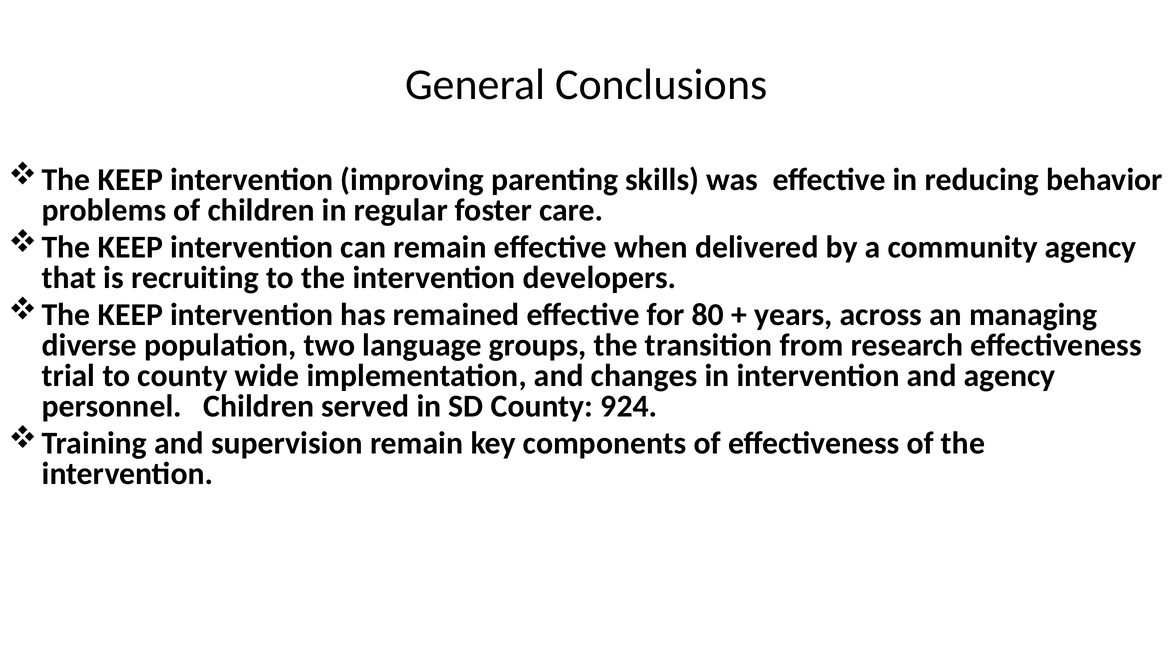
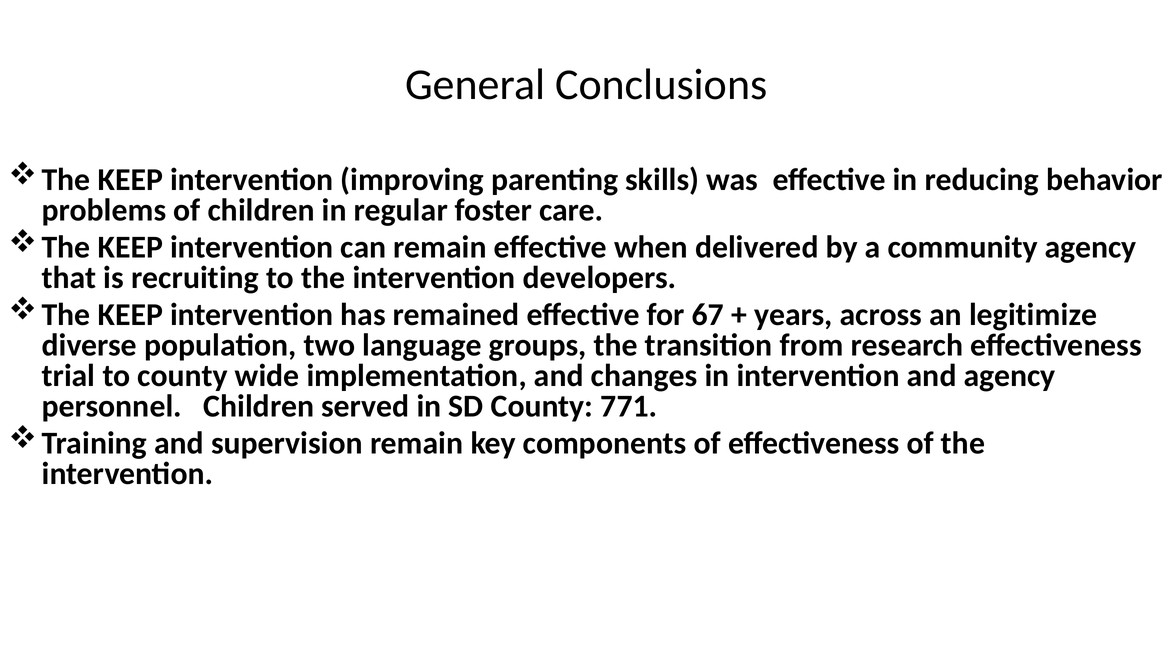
80: 80 -> 67 (708, 315)
managing: managing -> legitimize (1033, 315)
924: 924 -> 771 (629, 406)
